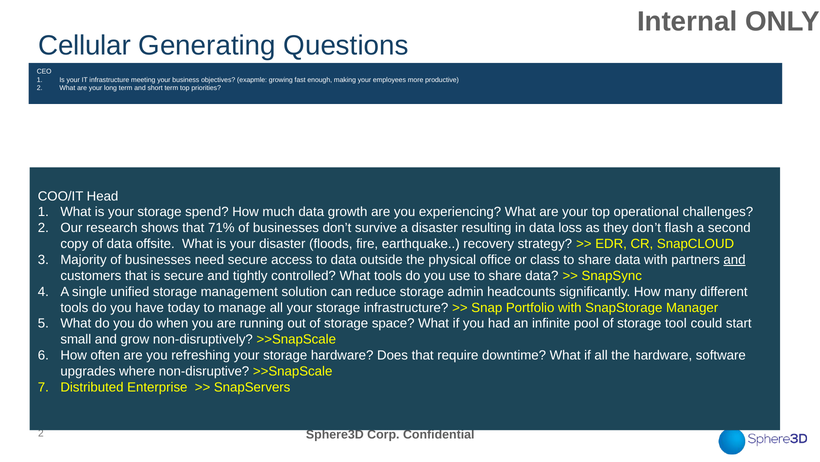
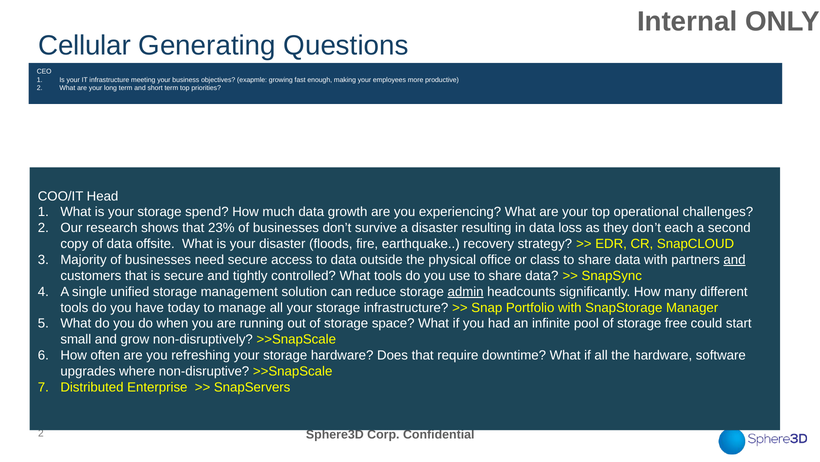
71%: 71% -> 23% (221, 228)
flash: flash -> each (679, 228)
admin underline: none -> present (466, 291)
tool: tool -> free (676, 323)
